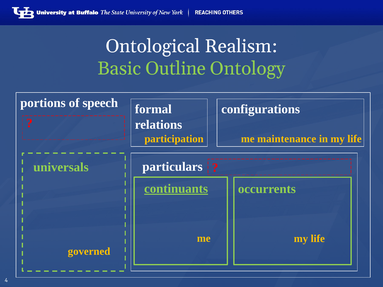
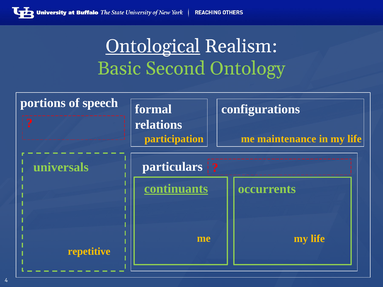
Ontological underline: none -> present (153, 46)
Outline: Outline -> Second (175, 69)
governed: governed -> repetitive (89, 252)
